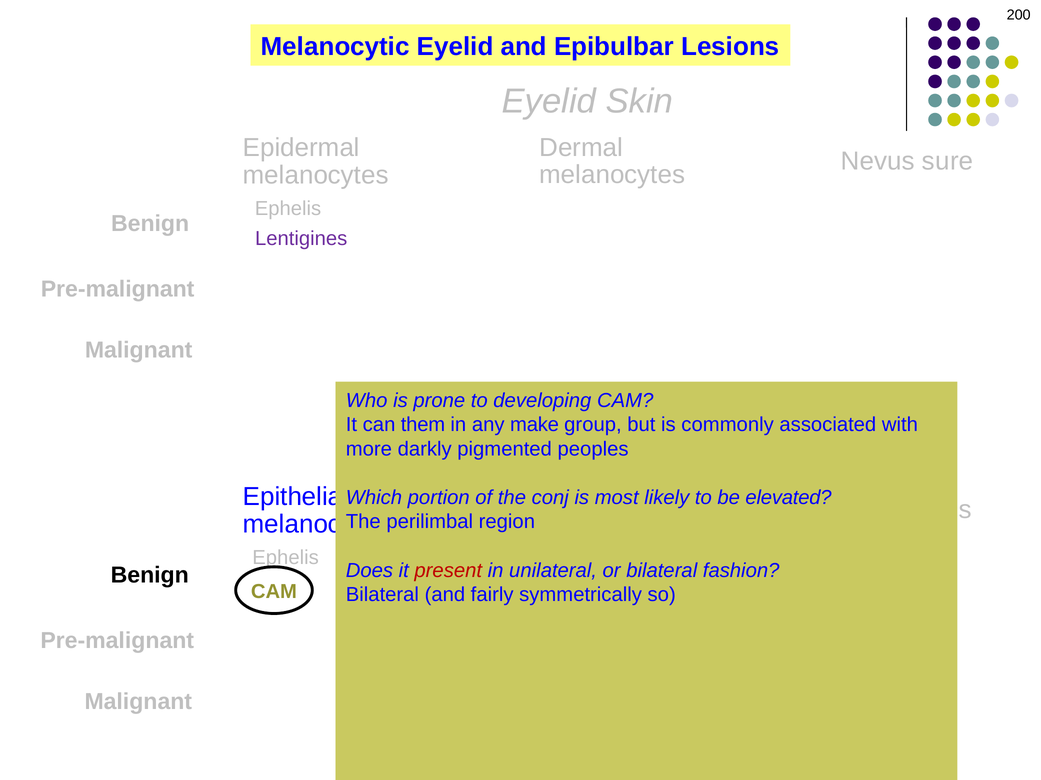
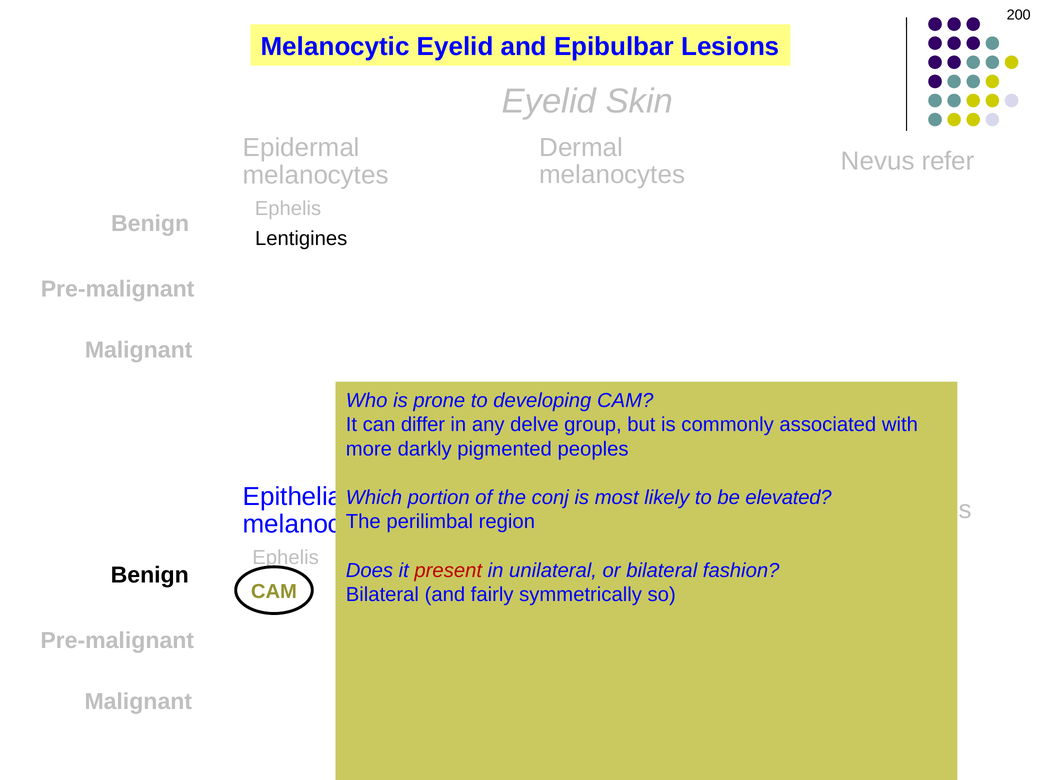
sure: sure -> refer (948, 161)
Lentigines colour: purple -> black (301, 239)
them: them -> differ (423, 425)
make: make -> delve (534, 425)
